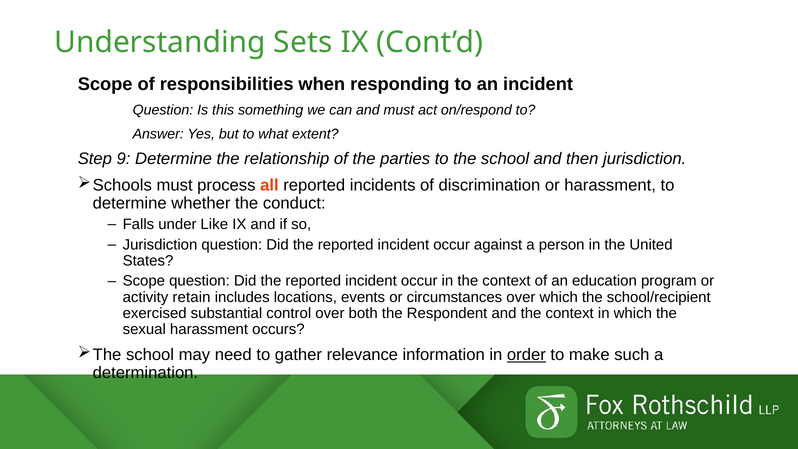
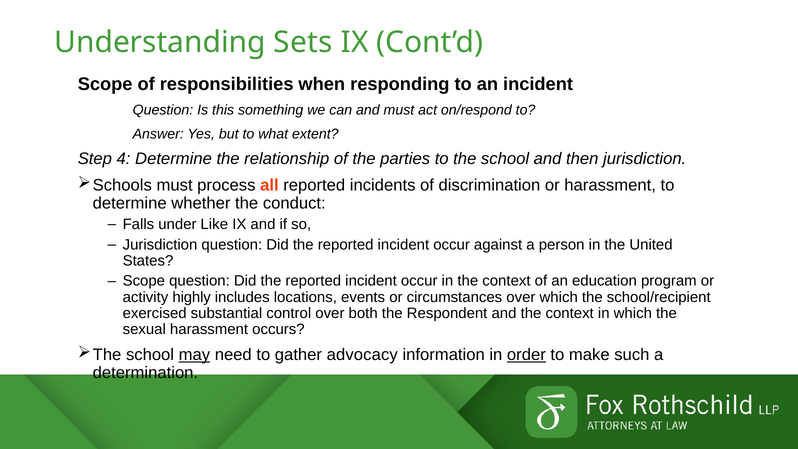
9: 9 -> 4 (123, 159)
retain: retain -> highly (192, 297)
may underline: none -> present (194, 355)
relevance: relevance -> advocacy (362, 355)
